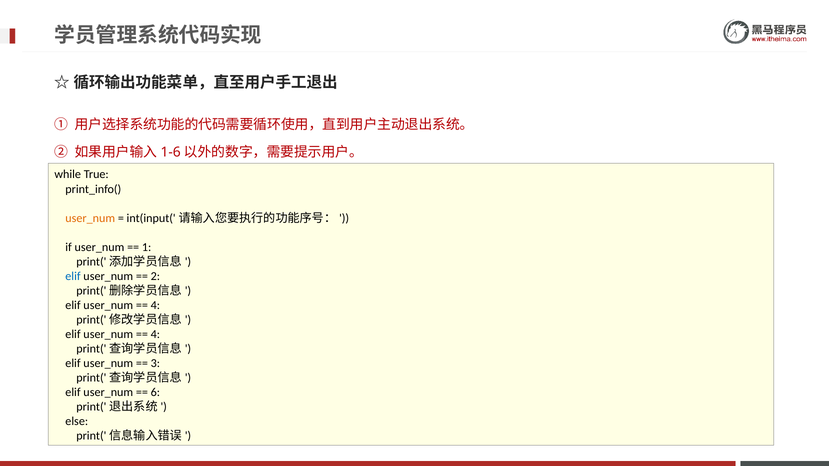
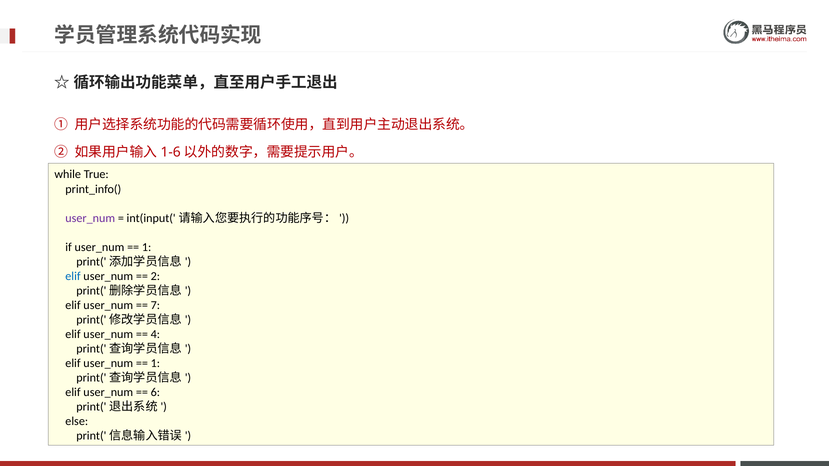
user_num colour: orange -> purple (90, 218)
4: 4 -> 7 (155, 305)
3: 3 -> 1 (155, 363)
